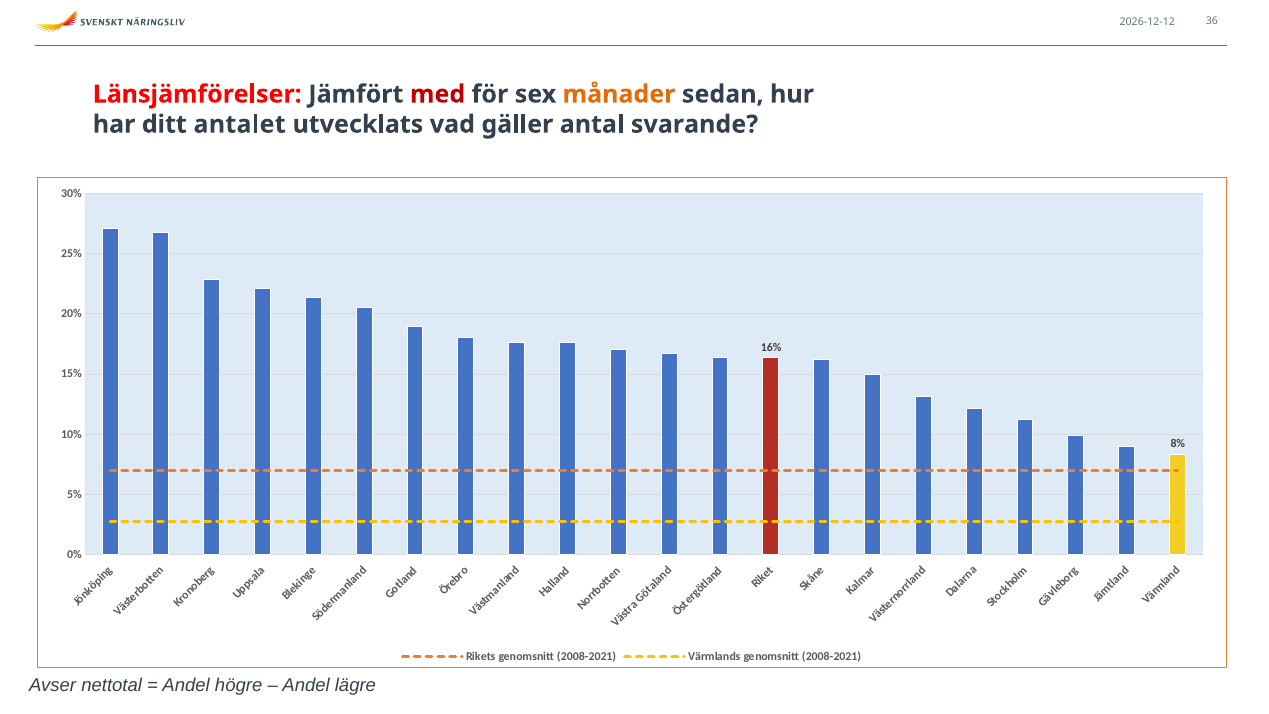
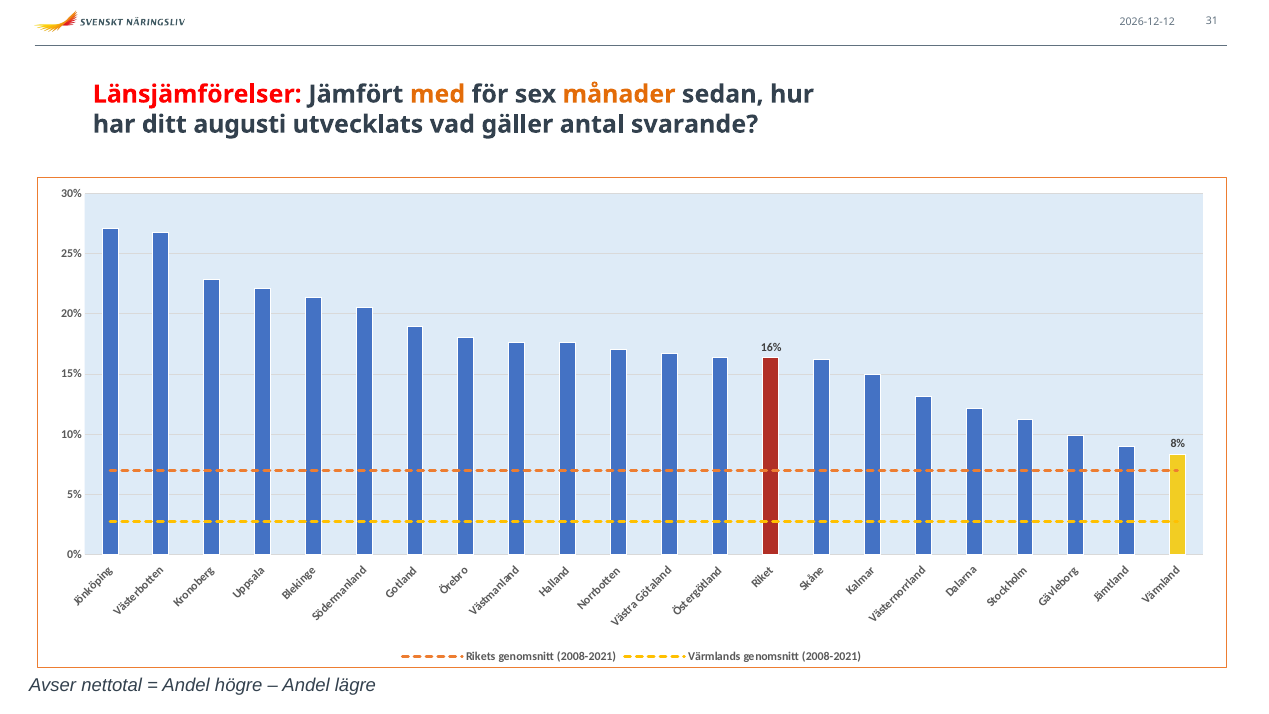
36: 36 -> 31 (1212, 21)
med colour: red -> orange (438, 94)
antalet: antalet -> augusti (240, 124)
